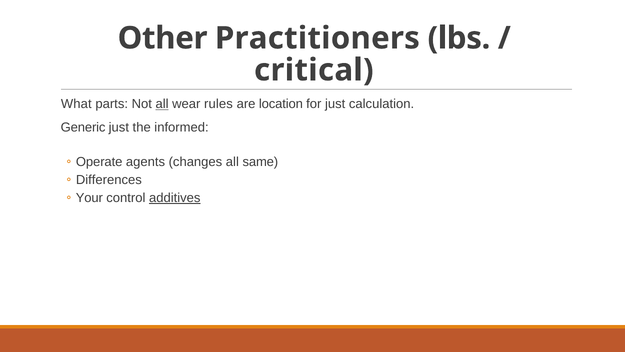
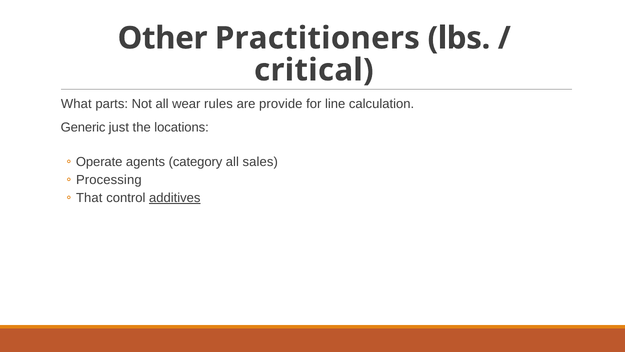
all underline: present -> none (162, 104)
location: location -> provide (281, 104)
for just: just -> line (335, 104)
informed: informed -> locations (182, 127)
changes: changes -> category (195, 162)
same: same -> sales (260, 162)
Differences: Differences -> Processing (109, 180)
Your: Your -> That (89, 198)
